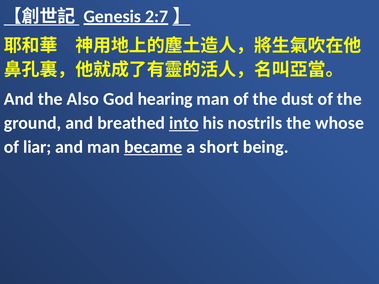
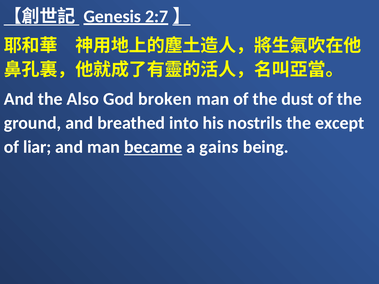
hearing: hearing -> broken (165, 99)
into underline: present -> none (184, 123)
whose: whose -> except (340, 123)
short: short -> gains (219, 147)
